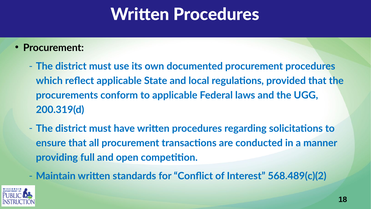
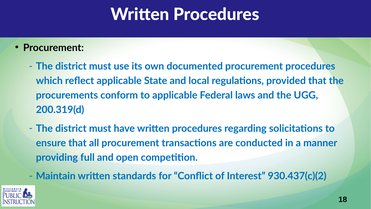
568.489(c)(2: 568.489(c)(2 -> 930.437(c)(2 (297, 176)
